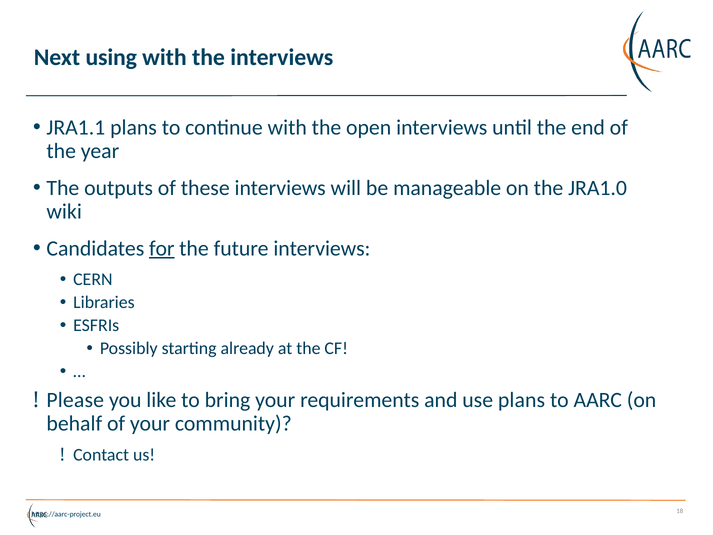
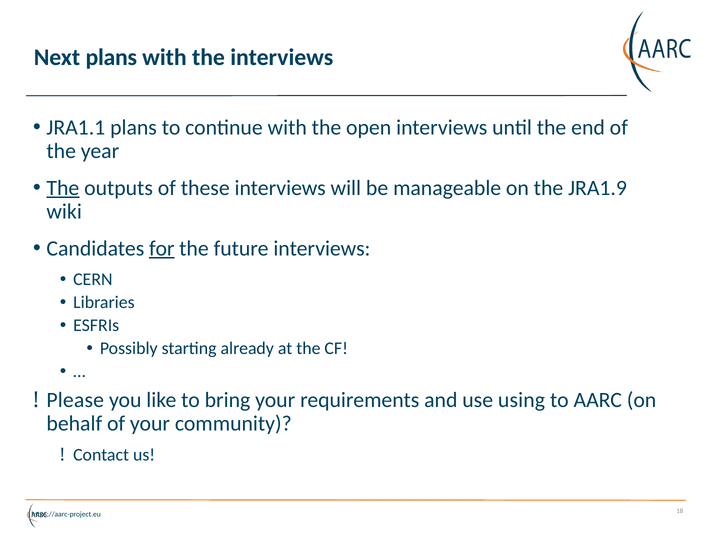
Next using: using -> plans (111, 57)
The underline: none -> present (63, 188)
JRA1.0: JRA1.0 -> JRA1.9 (598, 188)
use plans: plans -> using (522, 400)
